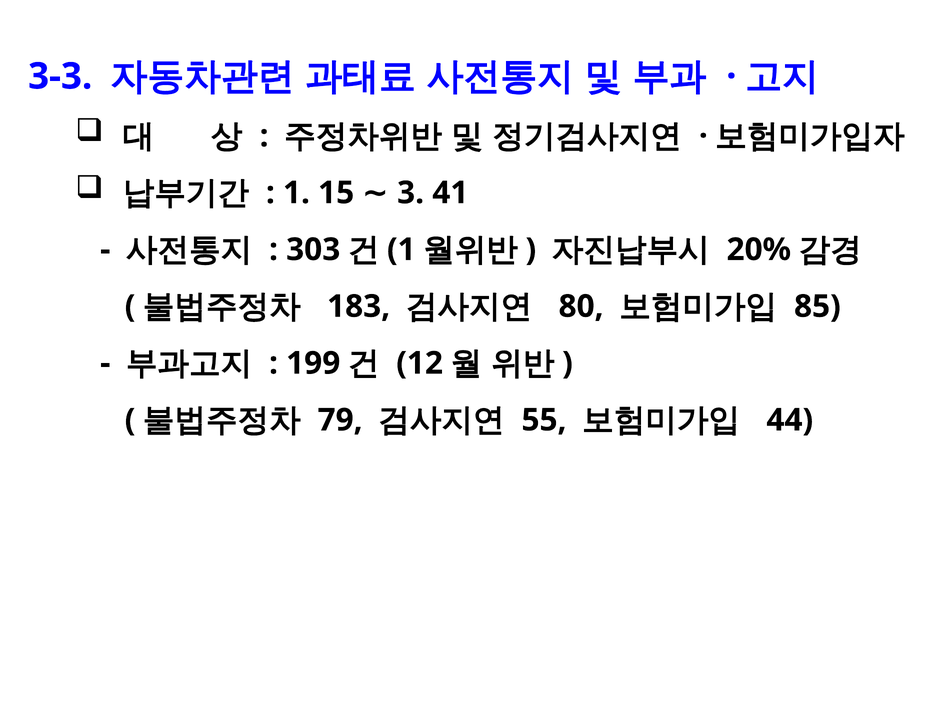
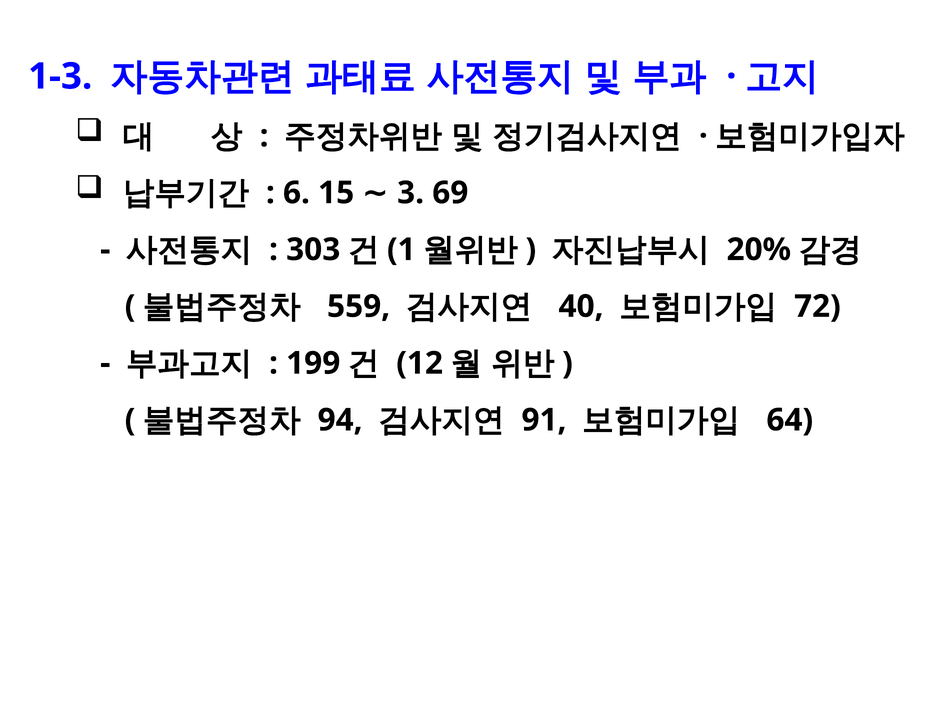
3-3: 3-3 -> 1-3 (60, 76)
1: 1 -> 6 (296, 193)
41: 41 -> 69 (450, 193)
183: 183 -> 559 (359, 307)
80: 80 -> 40 (581, 307)
85: 85 -> 72 (817, 307)
79: 79 -> 94 (340, 420)
55: 55 -> 91 (544, 420)
44: 44 -> 64 (790, 420)
